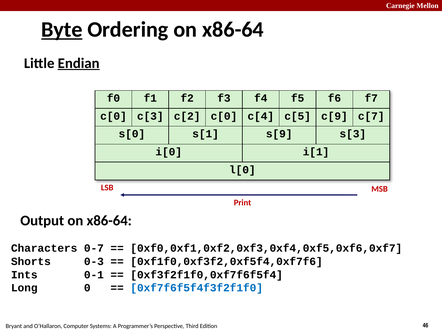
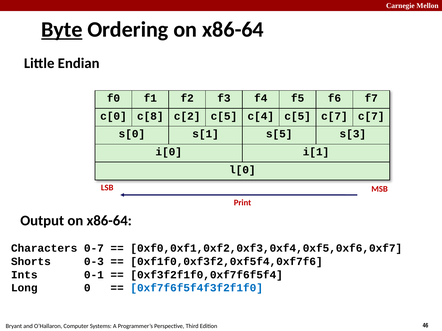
Endian underline: present -> none (79, 63)
c[3: c[3 -> c[8 (150, 116)
c[2 c[0: c[0 -> c[5 (224, 116)
c[5 c[9: c[9 -> c[7 (334, 116)
s[9: s[9 -> s[5 (279, 134)
